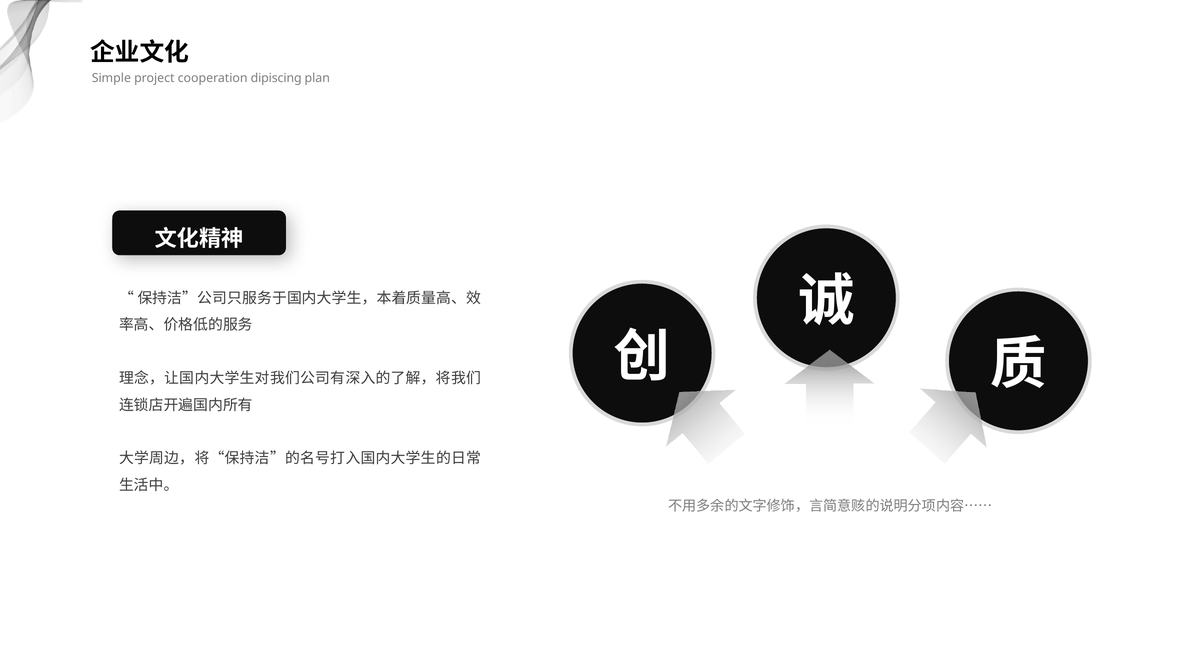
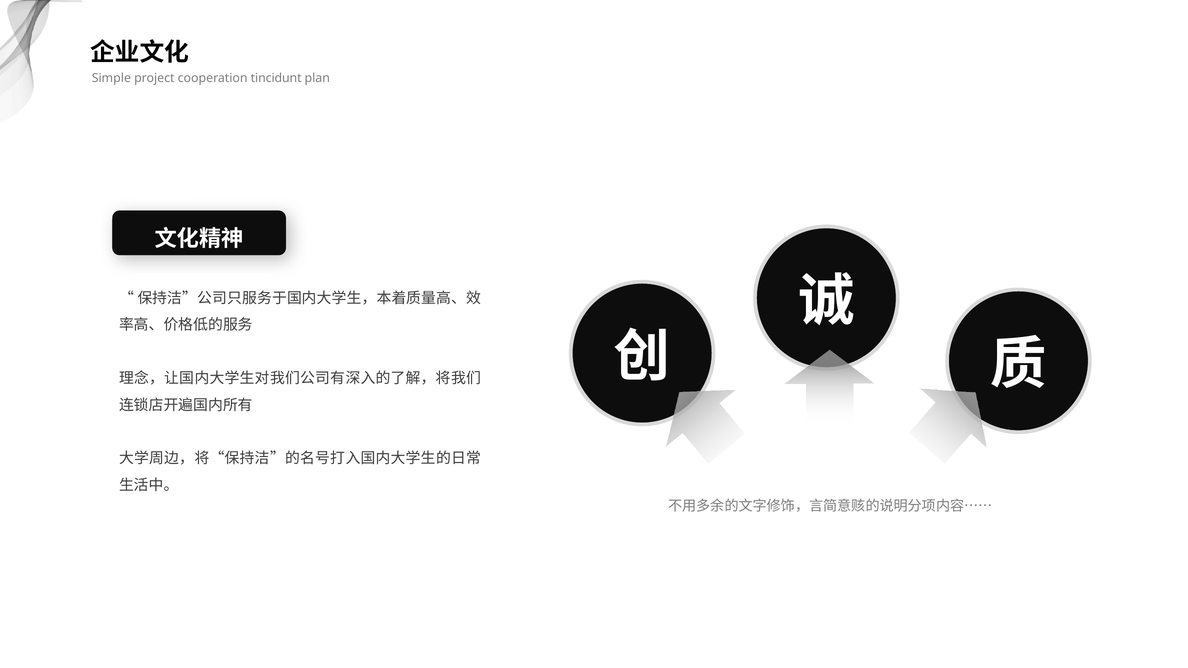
dipiscing: dipiscing -> tincidunt (276, 78)
